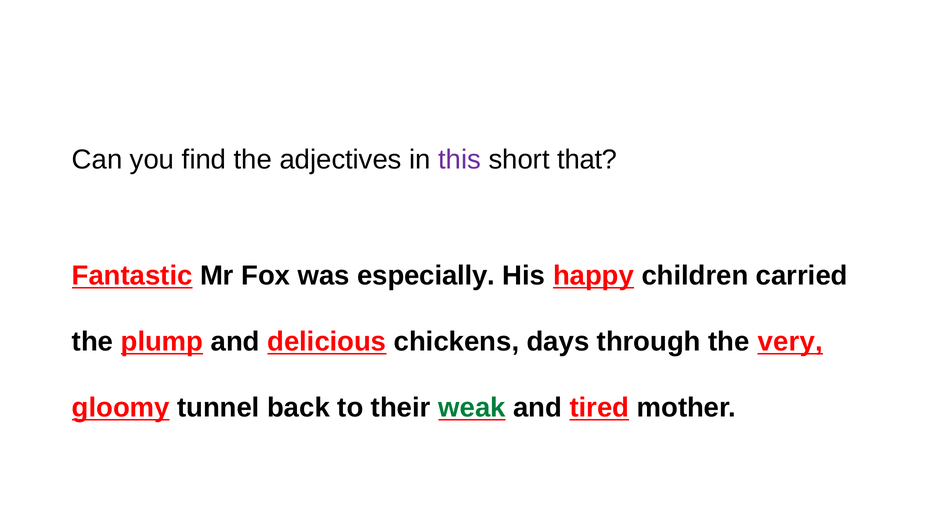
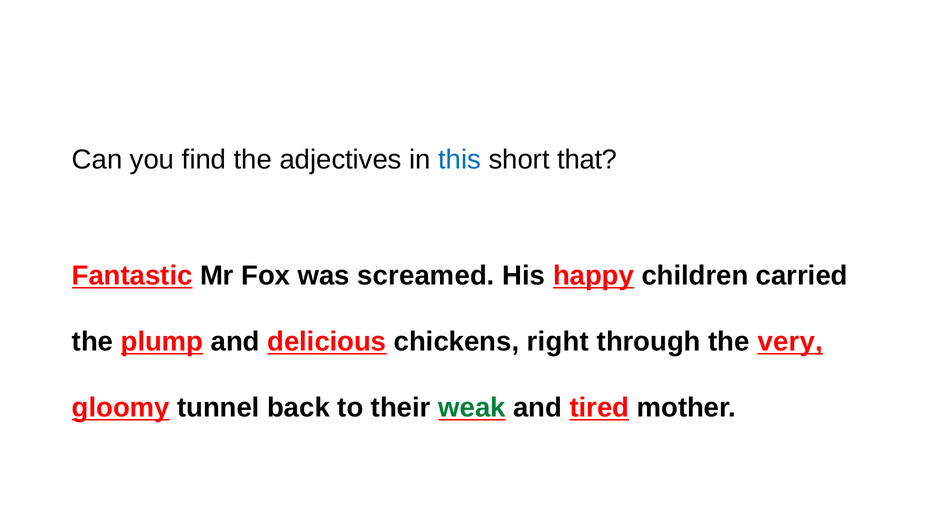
this colour: purple -> blue (460, 160)
especially: especially -> screamed (426, 276)
days: days -> right (558, 342)
